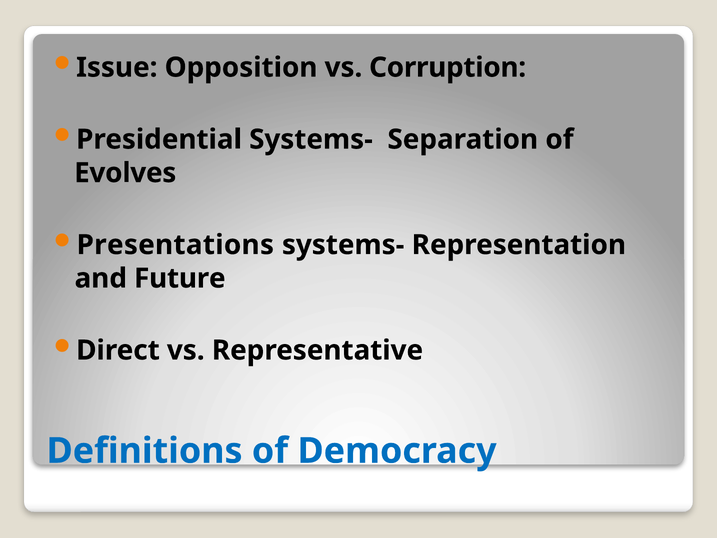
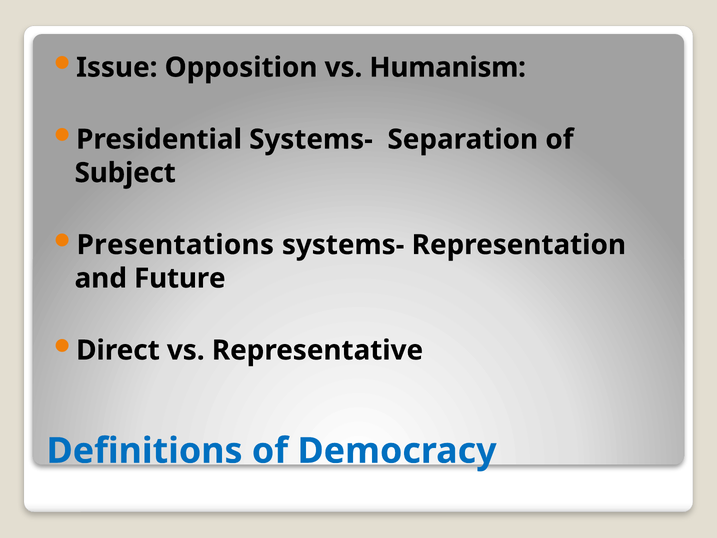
Corruption: Corruption -> Humanism (448, 67)
Evolves: Evolves -> Subject (125, 173)
